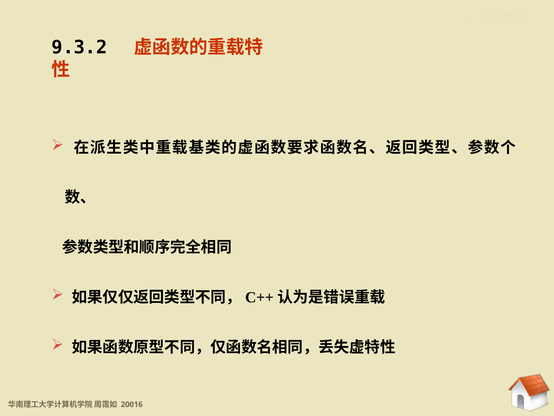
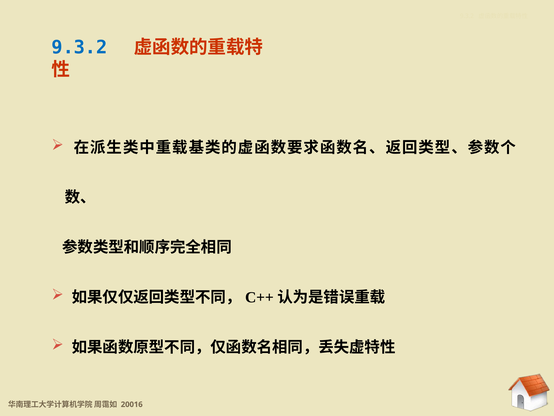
9.3.2 colour: black -> blue (79, 47)
